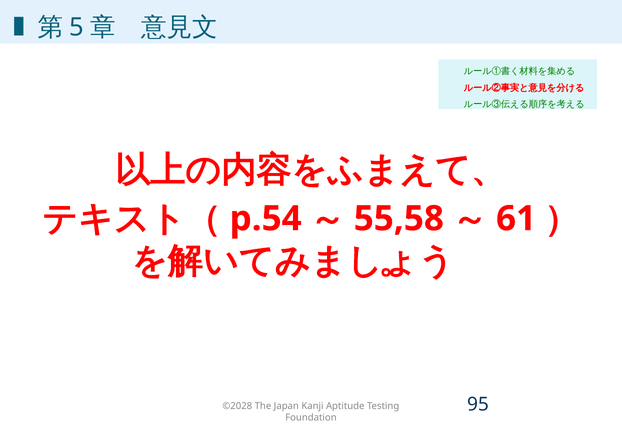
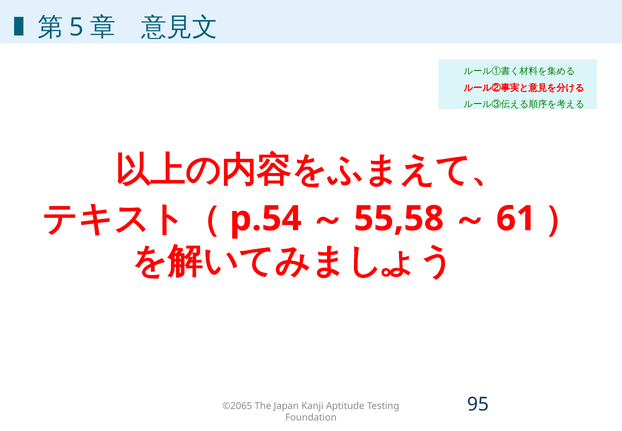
©2028: ©2028 -> ©2065 (237, 406)
